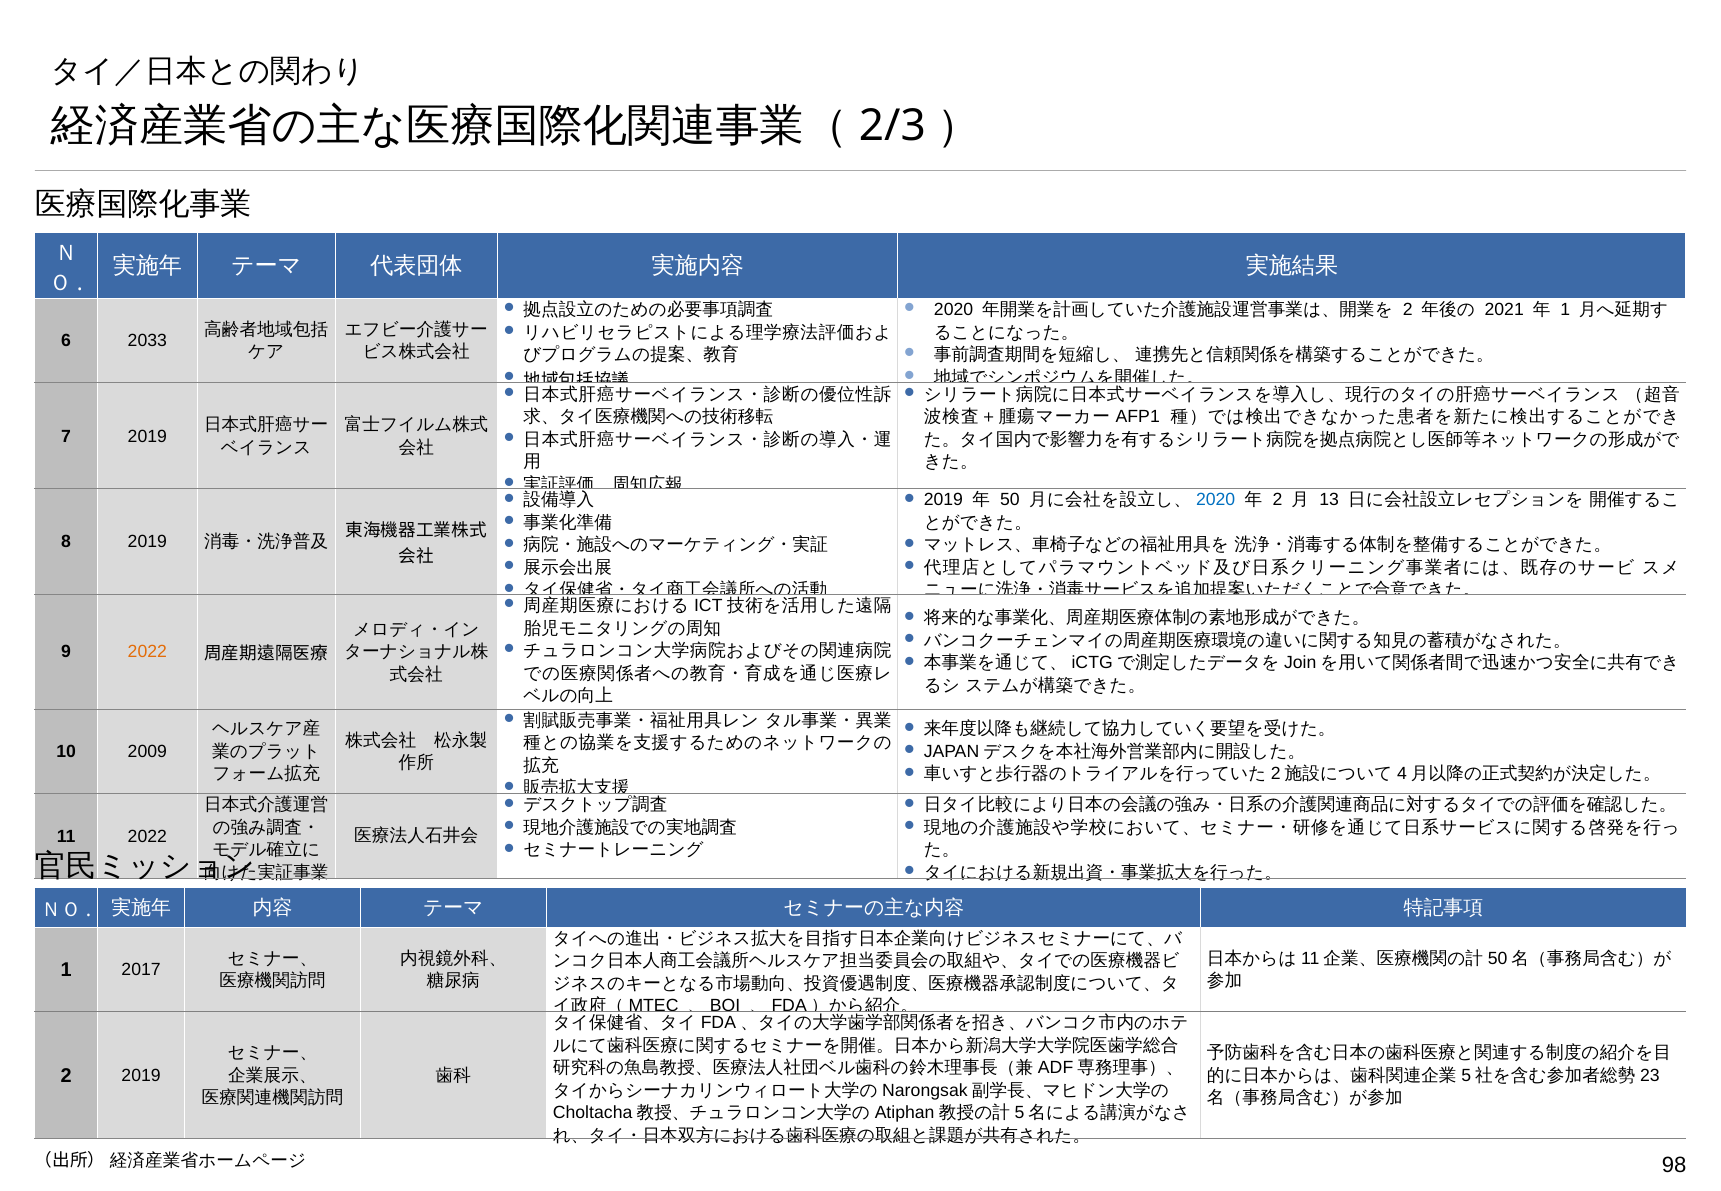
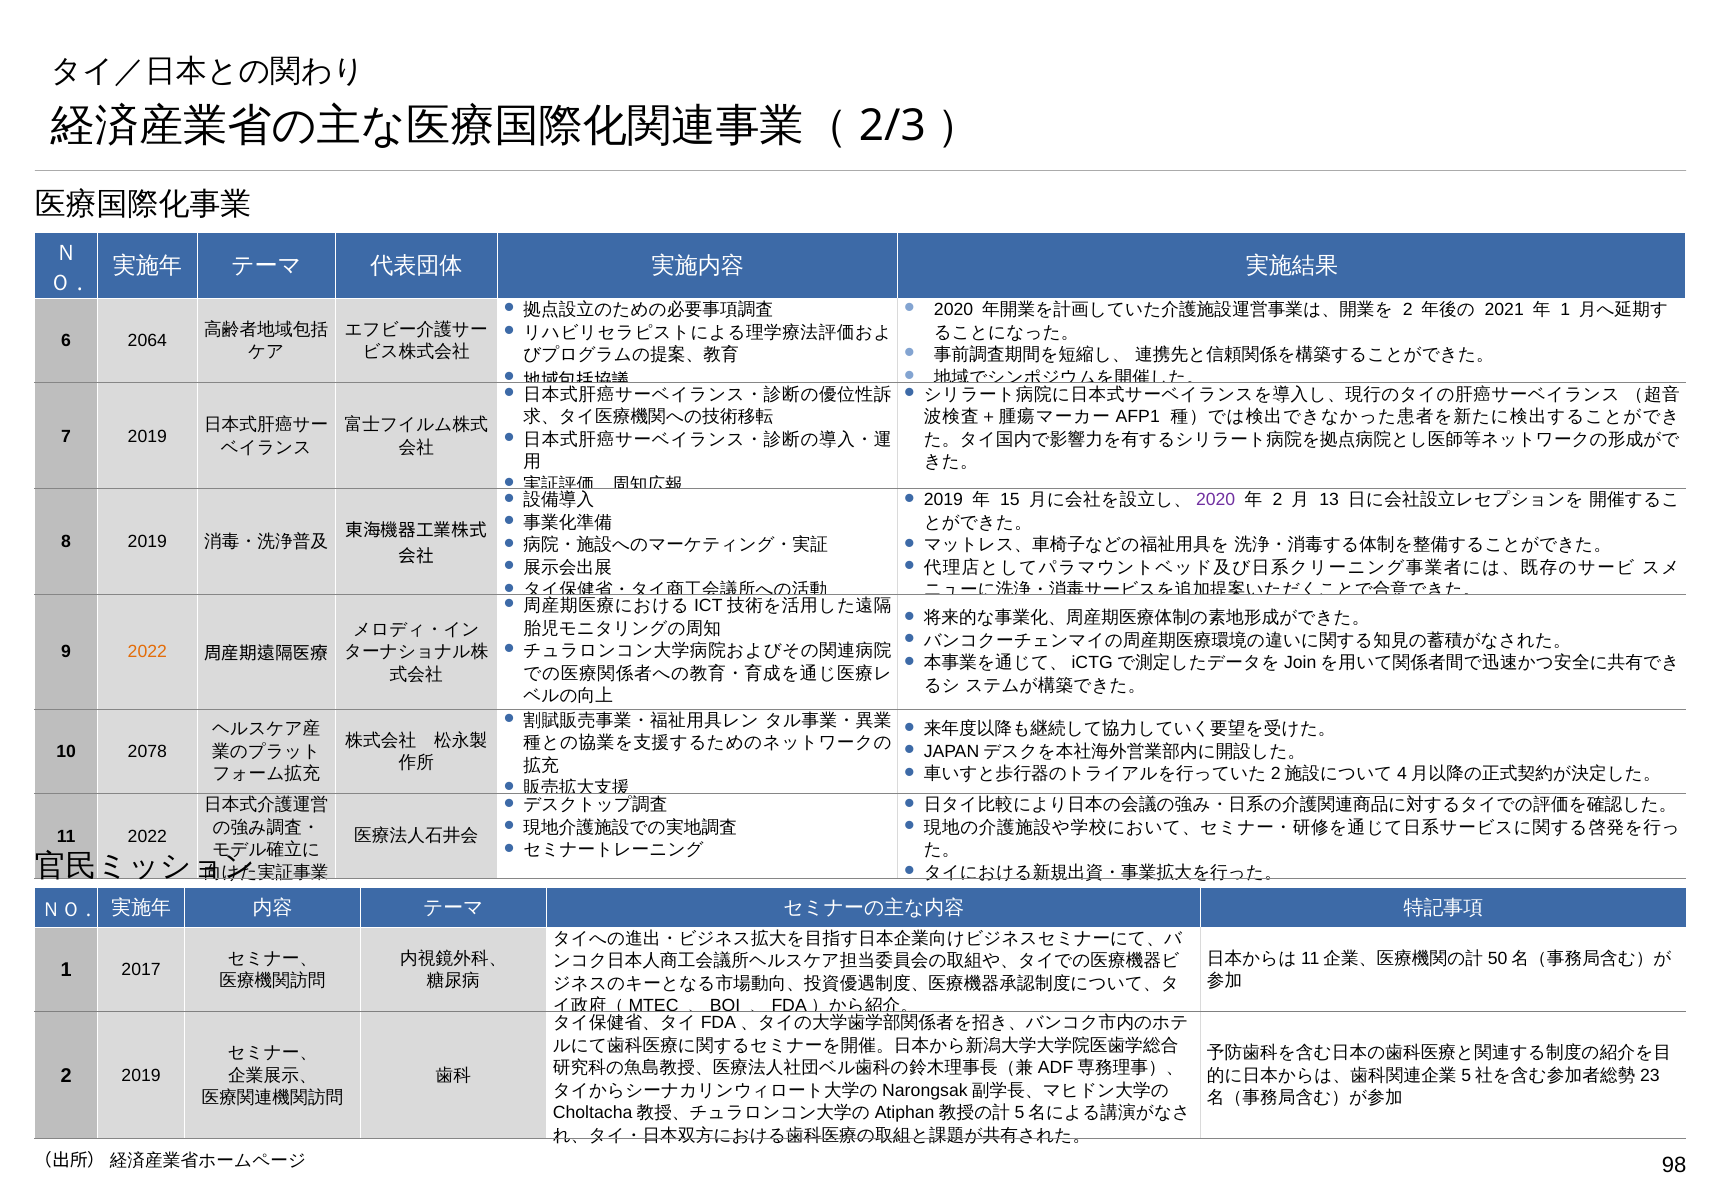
2033: 2033 -> 2064 (147, 341)
50: 50 -> 15 (1010, 500)
2020 colour: blue -> purple (1216, 500)
2009: 2009 -> 2078 (147, 752)
